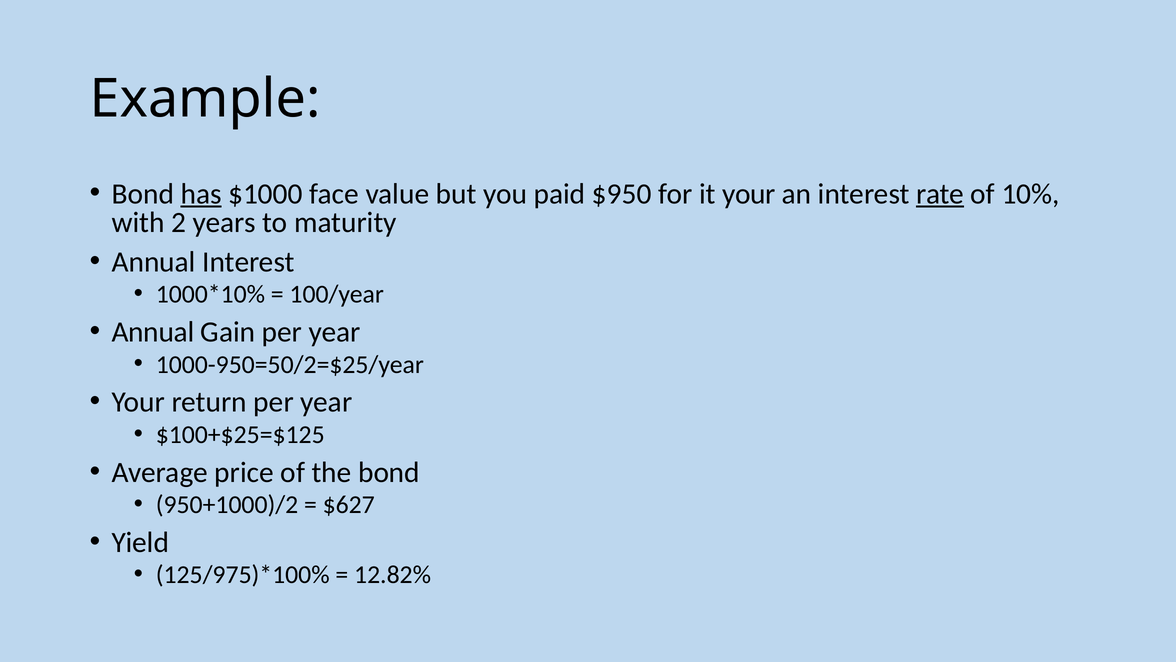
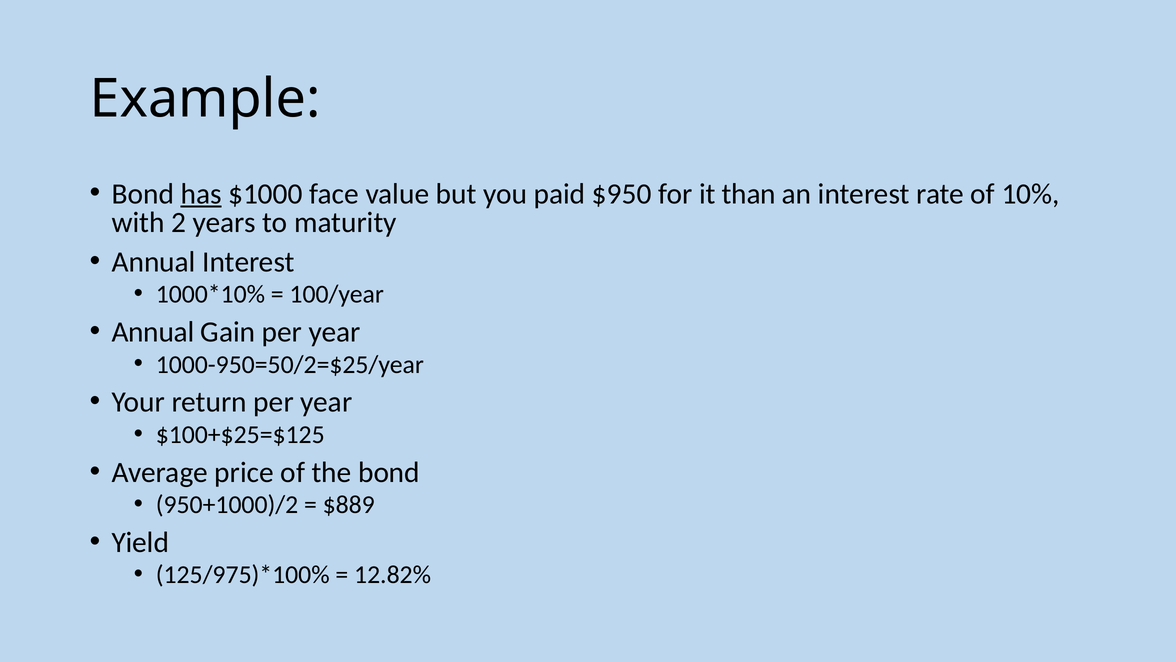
it your: your -> than (749, 194)
rate underline: present -> none (940, 194)
$627: $627 -> $889 (349, 504)
